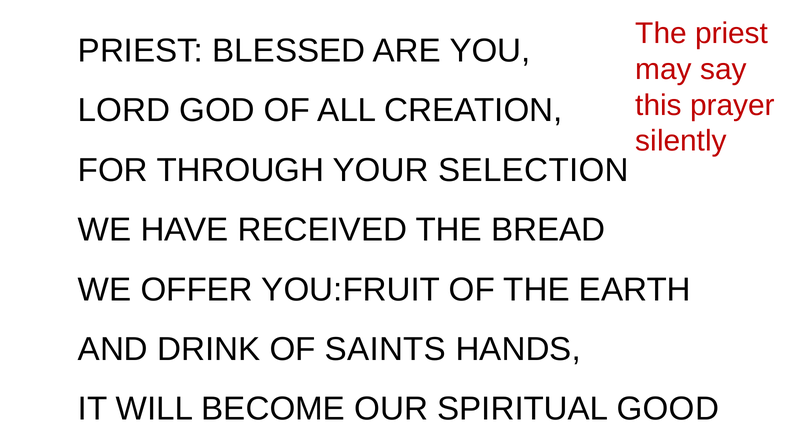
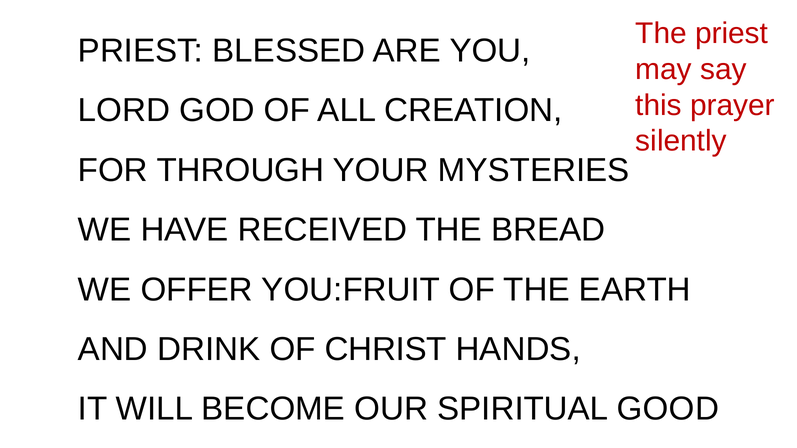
SELECTION: SELECTION -> MYSTERIES (534, 170)
SAINTS: SAINTS -> CHRIST (386, 350)
